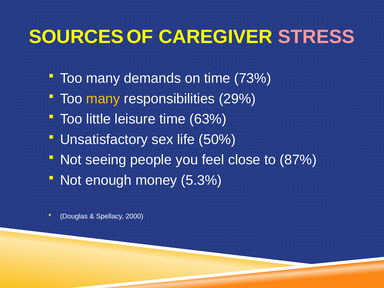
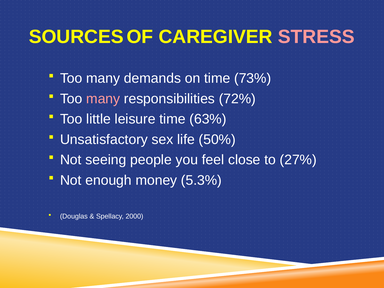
many colour: yellow -> pink (103, 99)
29%: 29% -> 72% (237, 99)
87%: 87% -> 27% (298, 160)
